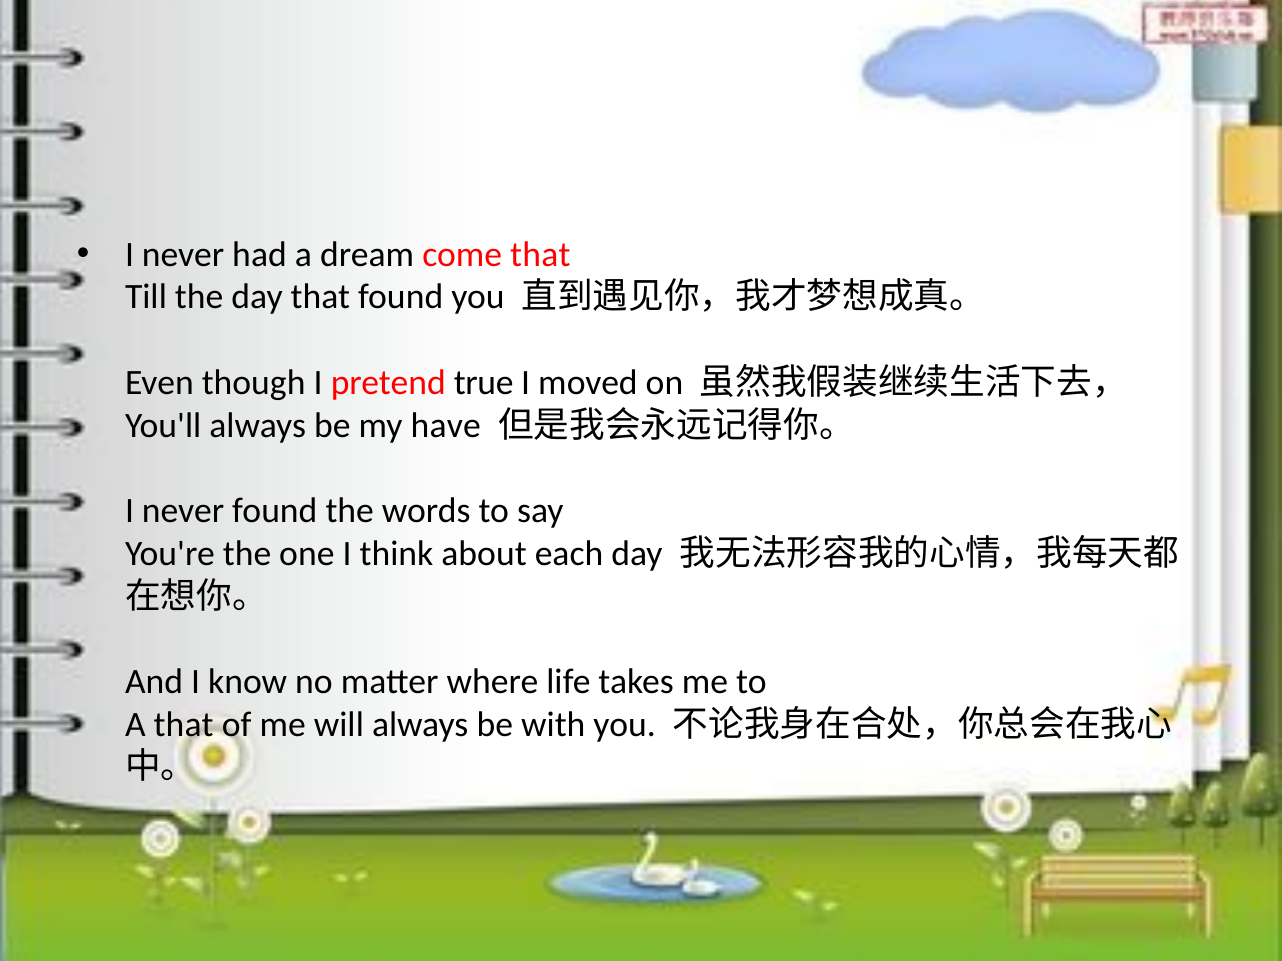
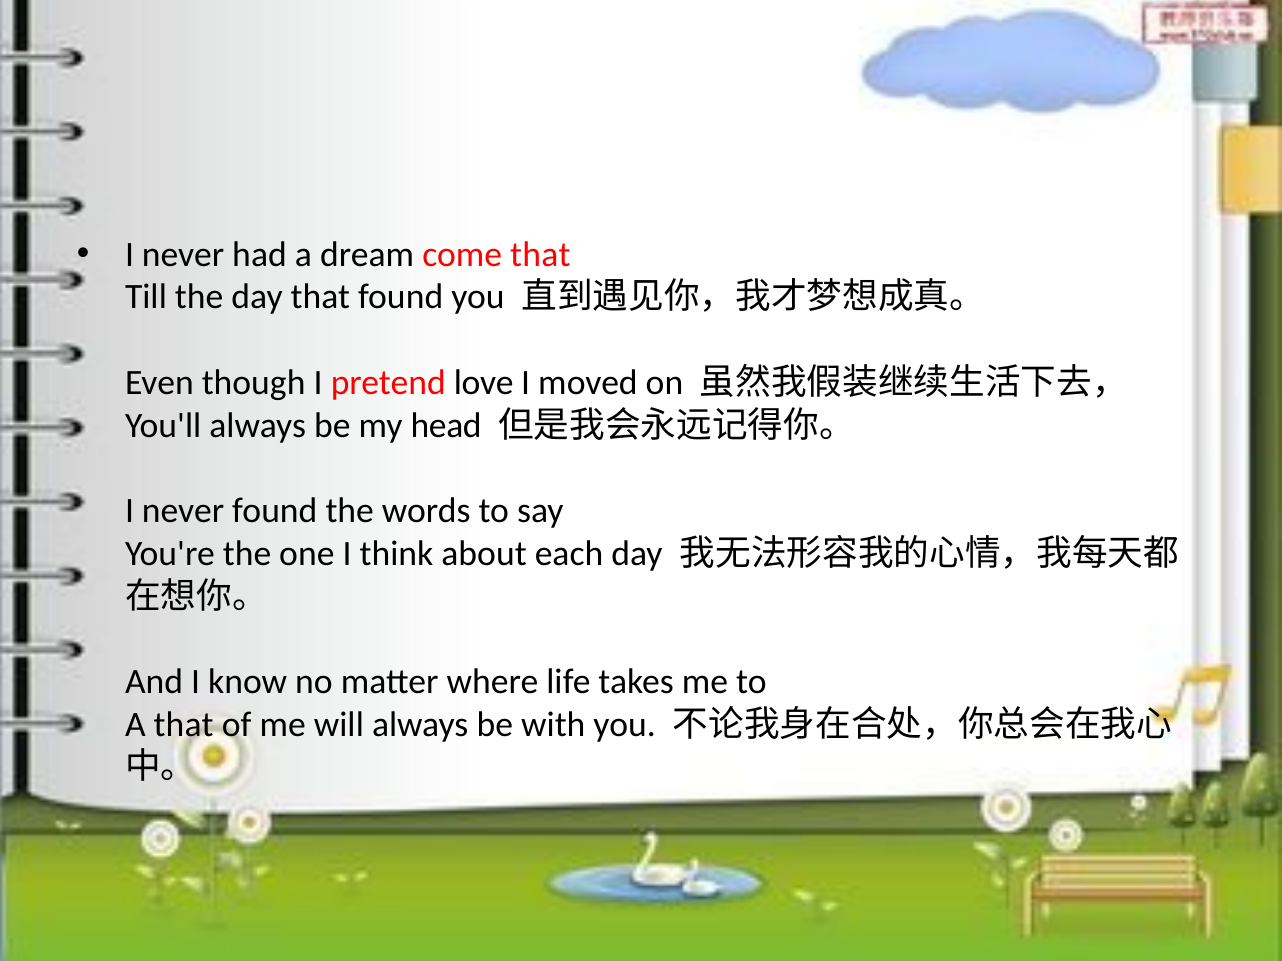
true: true -> love (484, 383)
have: have -> head (446, 426)
